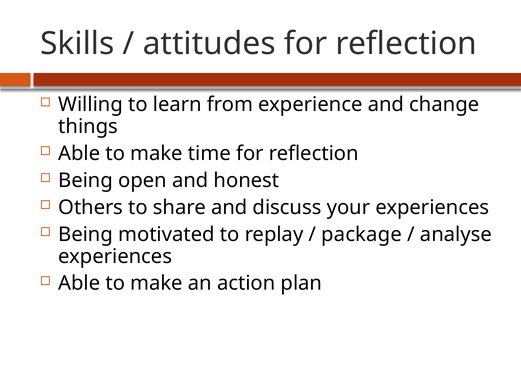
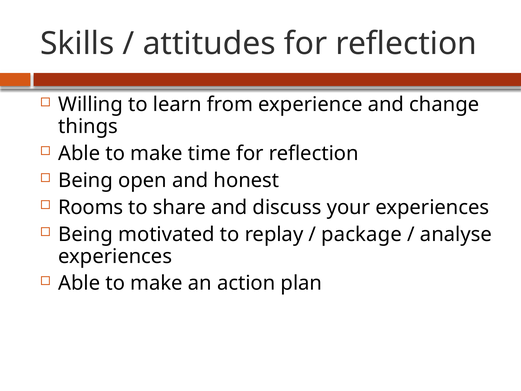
Others: Others -> Rooms (91, 207)
